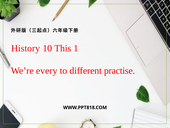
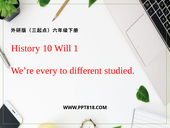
This: This -> Will (63, 48)
practise: practise -> studied (119, 70)
